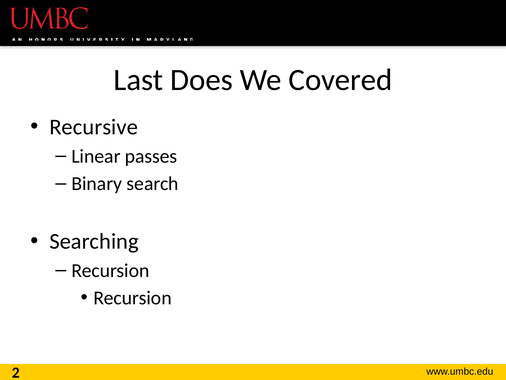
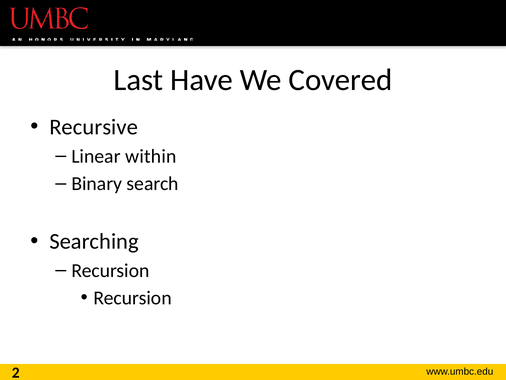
Does: Does -> Have (202, 80)
passes: passes -> within (151, 156)
